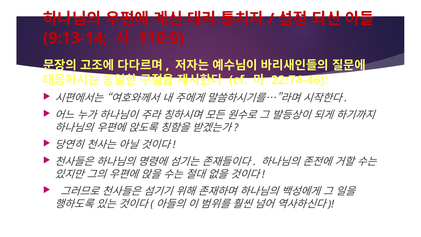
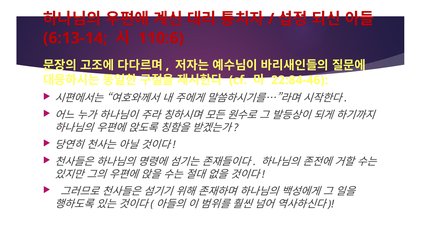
9:13-14: 9:13-14 -> 6:13-14 (75, 38)
110:9: 110:9 -> 110:6 (161, 38)
22:74-46: 22:74-46 -> 22:84-46 (300, 80)
